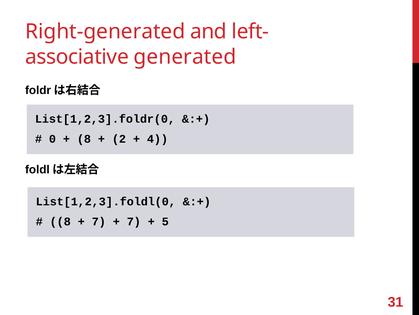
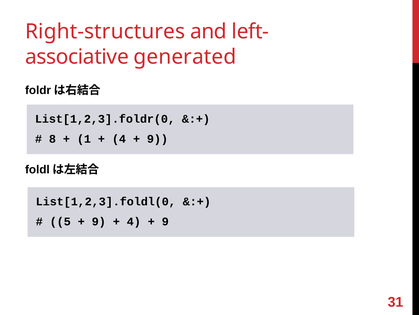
Right-generated: Right-generated -> Right-structures (105, 31)
0: 0 -> 8 (52, 139)
8: 8 -> 1 (84, 139)
2: 2 -> 4 (119, 139)
4: 4 -> 9 (157, 139)
8: 8 -> 5 (60, 221)
7: 7 -> 9 (99, 221)
7: 7 -> 4 (134, 221)
5: 5 -> 9 (165, 221)
